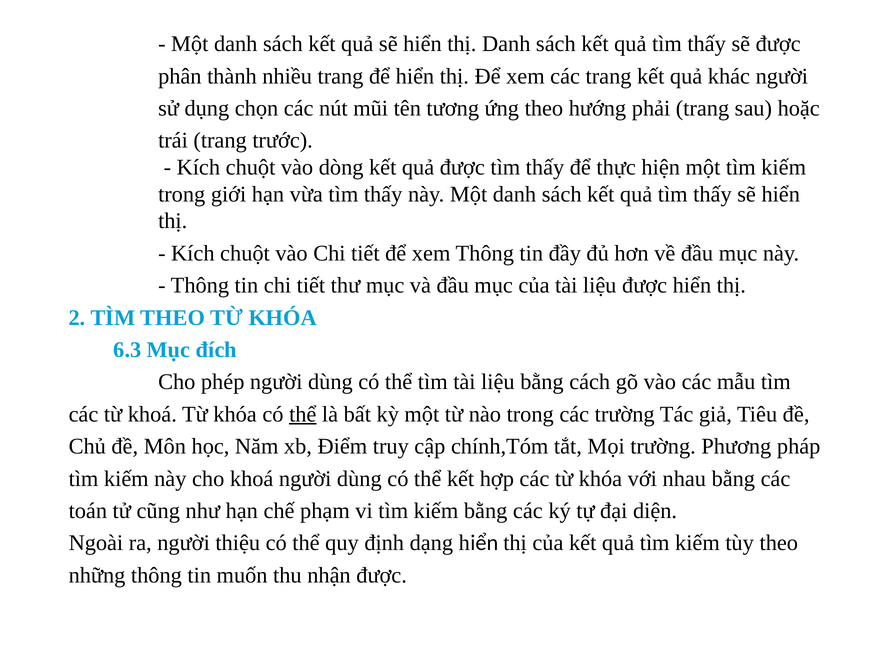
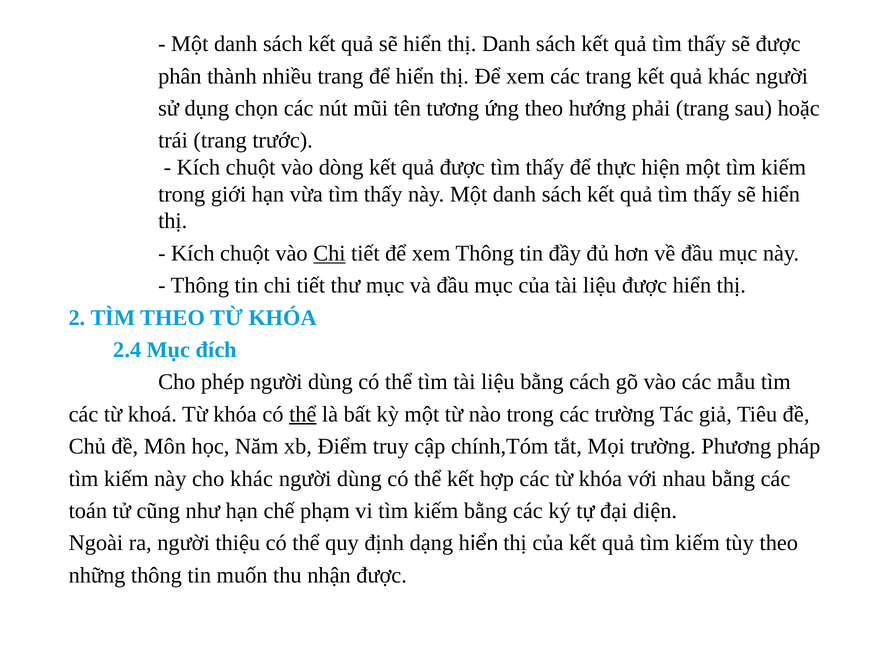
Chi underline: none -> present (329, 253)
6.3: 6.3 -> 2.4 (127, 350)
cho khoá: khoá -> khác (252, 479)
